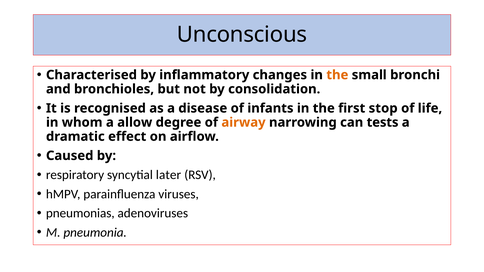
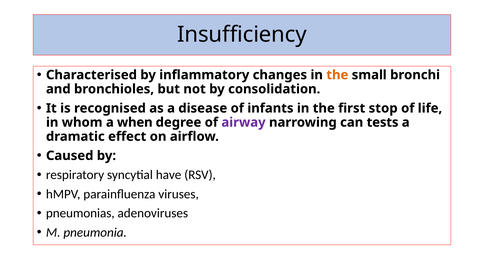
Unconscious: Unconscious -> Insufficiency (242, 35)
allow: allow -> when (135, 122)
airway colour: orange -> purple (243, 122)
later: later -> have (169, 175)
